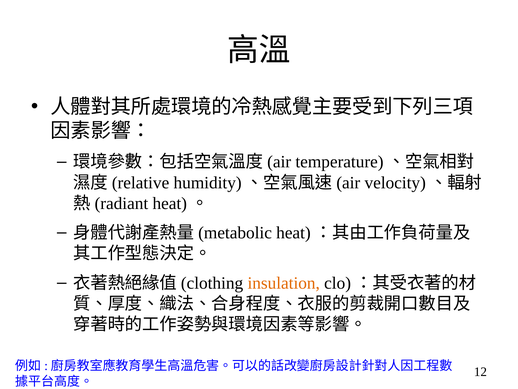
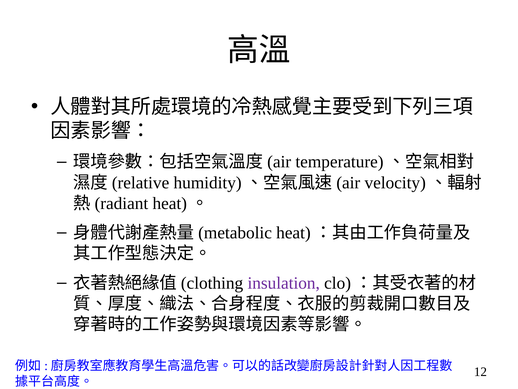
insulation colour: orange -> purple (284, 283)
